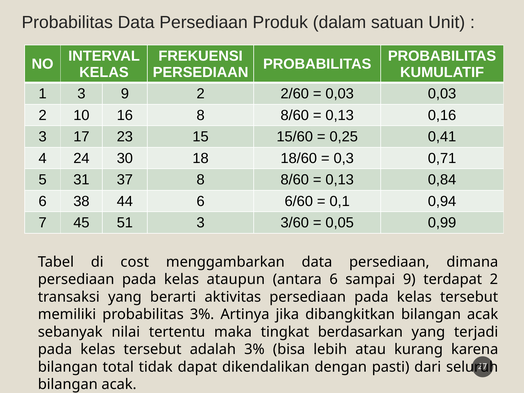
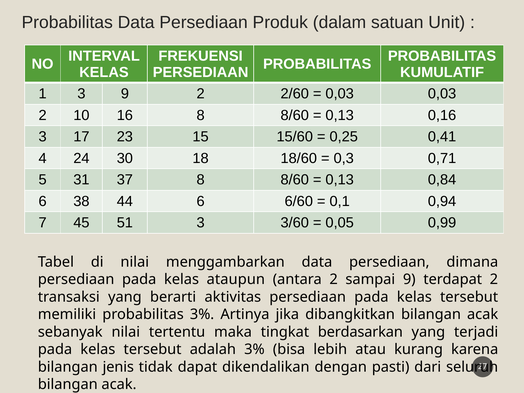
di cost: cost -> nilai (135, 262)
antara 6: 6 -> 2 (334, 280)
total: total -> jenis (118, 367)
